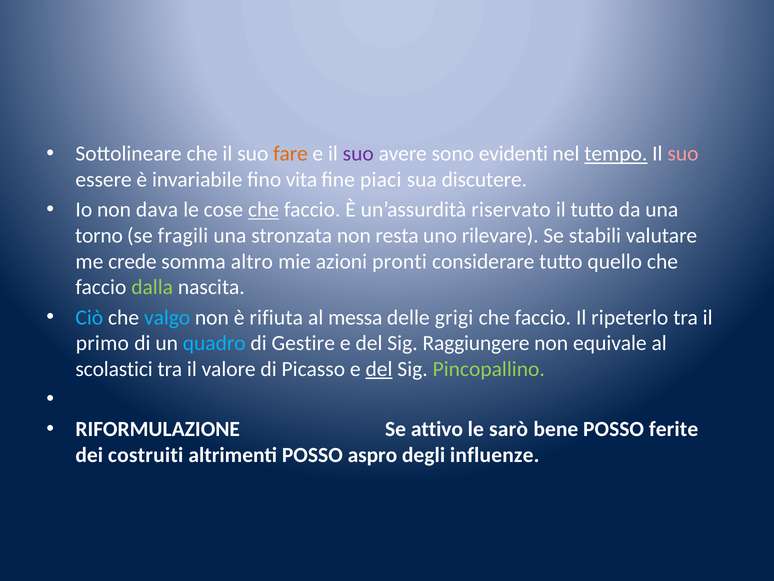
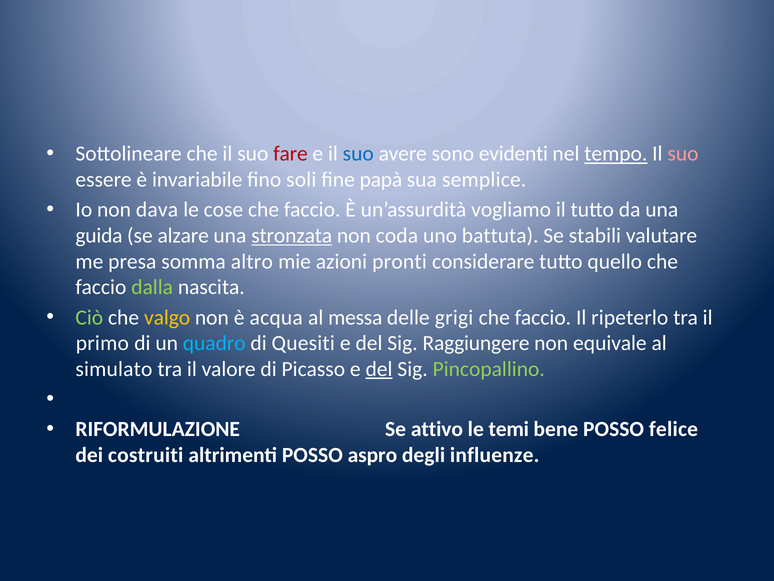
fare colour: orange -> red (290, 154)
suo colour: purple -> blue (358, 154)
vita: vita -> soli (301, 180)
piaci: piaci -> papà (381, 180)
discutere: discutere -> semplice (484, 180)
che underline: present -> none (264, 210)
riservato: riservato -> vogliamo (511, 210)
torno: torno -> guida (99, 235)
fragili: fragili -> alzare (183, 235)
stronzata underline: none -> present (292, 235)
resta: resta -> coda (397, 235)
rilevare: rilevare -> battuta (500, 235)
crede: crede -> presa (132, 261)
Ciò colour: light blue -> light green (89, 317)
valgo colour: light blue -> yellow (167, 317)
rifiuta: rifiuta -> acqua (276, 317)
Gestire: Gestire -> Quesiti (303, 343)
scolastici: scolastici -> simulato (114, 369)
sarò: sarò -> temi (509, 429)
ferite: ferite -> felice (674, 429)
